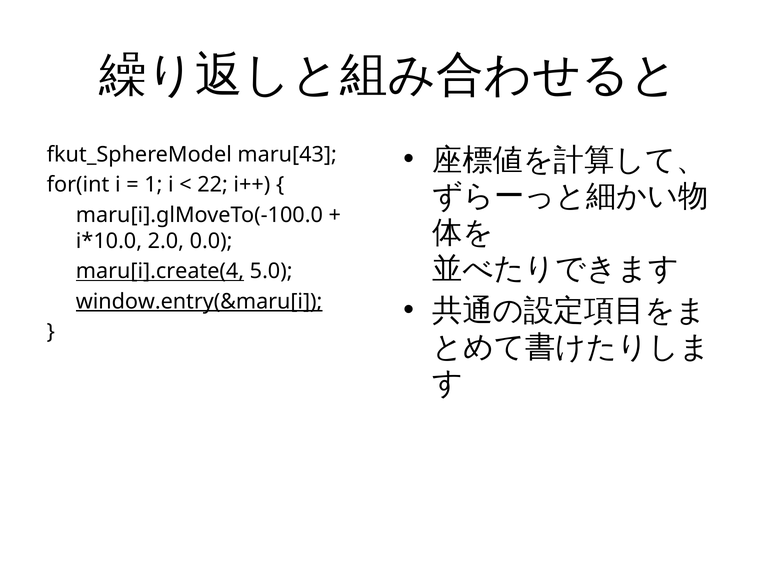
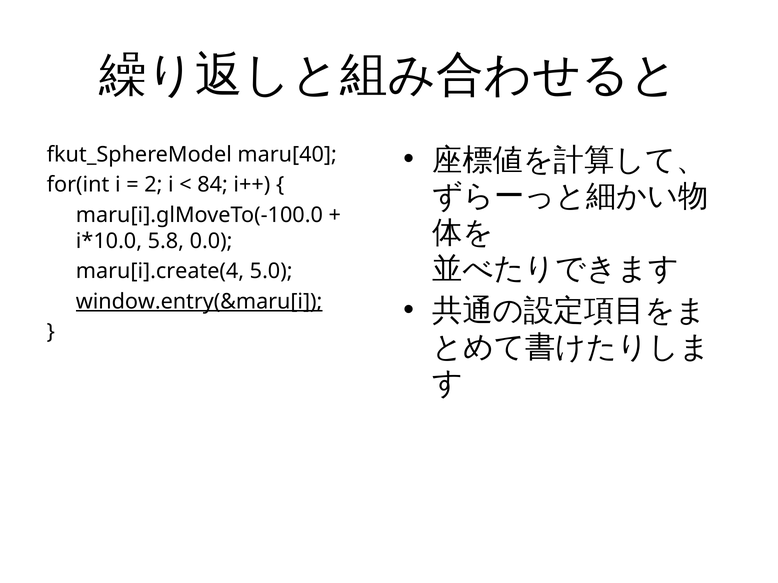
maru[43: maru[43 -> maru[40 (287, 155)
1: 1 -> 2 (153, 185)
22: 22 -> 84 (213, 185)
2.0: 2.0 -> 5.8 (166, 241)
maru[i].create(4 underline: present -> none (160, 271)
